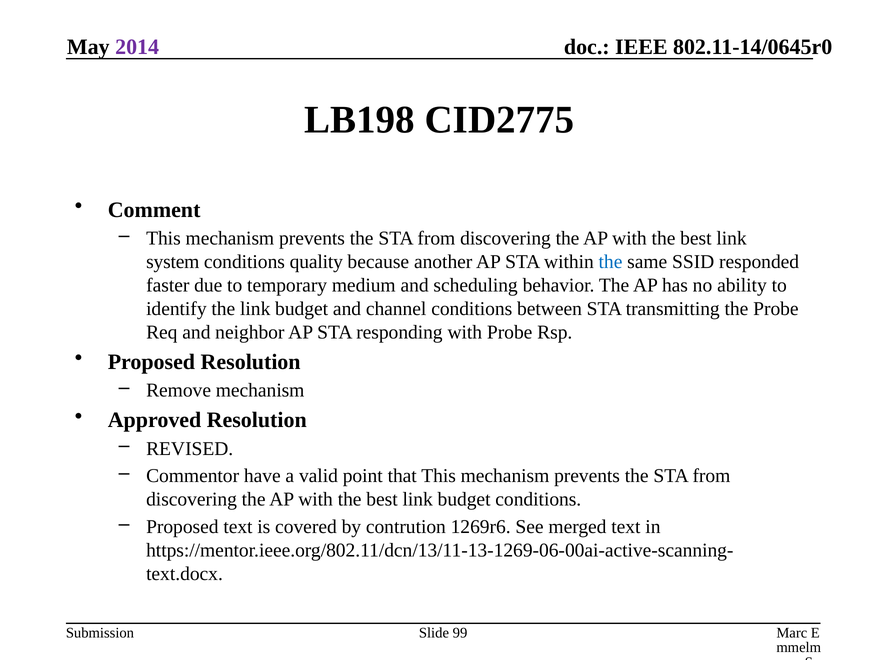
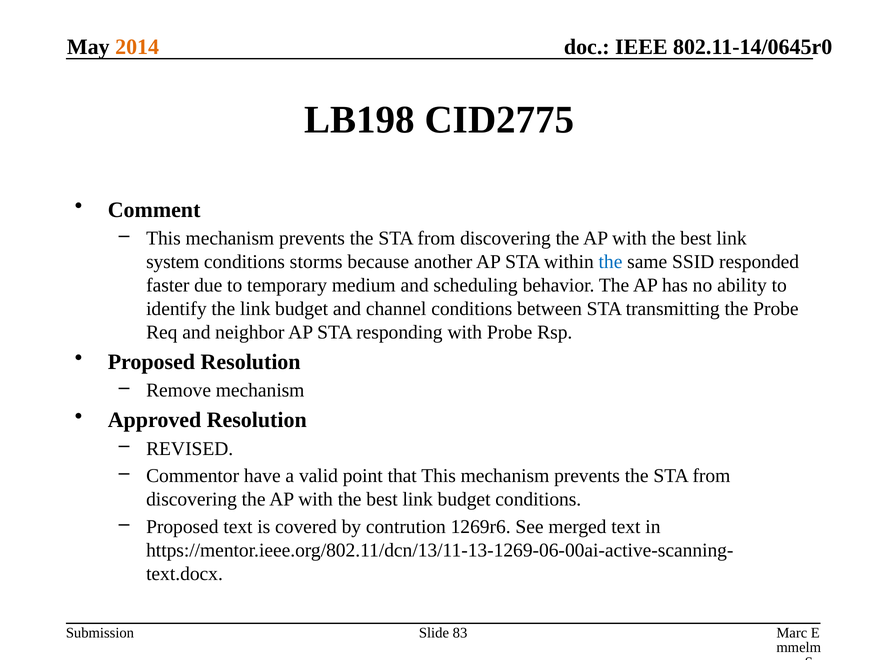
2014 colour: purple -> orange (137, 47)
quality: quality -> storms (316, 262)
99: 99 -> 83 (460, 632)
